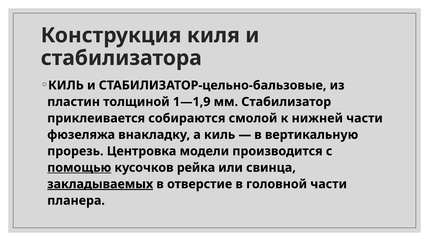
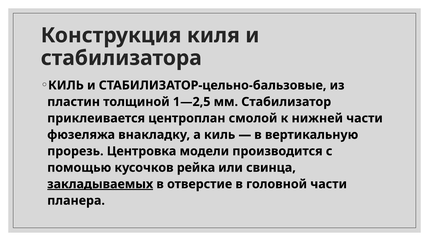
1—1,9: 1—1,9 -> 1—2,5 (192, 102)
собираются: собираются -> центроплан (187, 118)
помощью underline: present -> none (79, 168)
